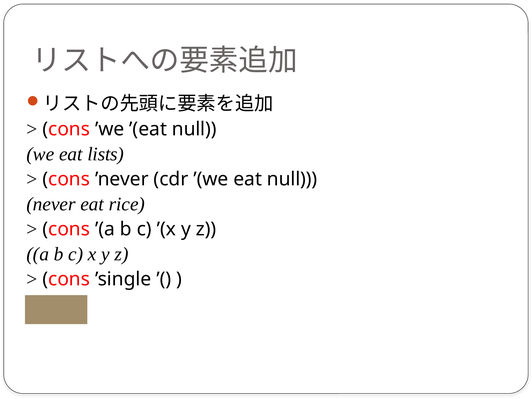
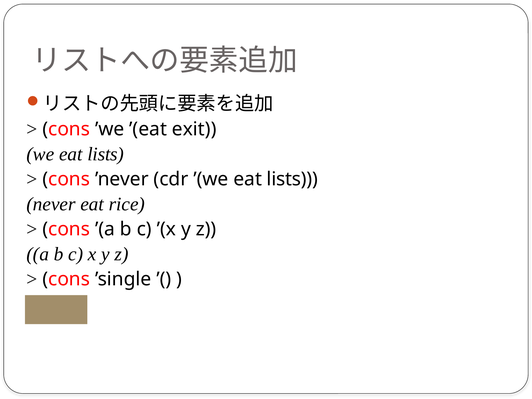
’(eat null: null -> exit (194, 129)
’(we eat null: null -> lists (292, 179)
